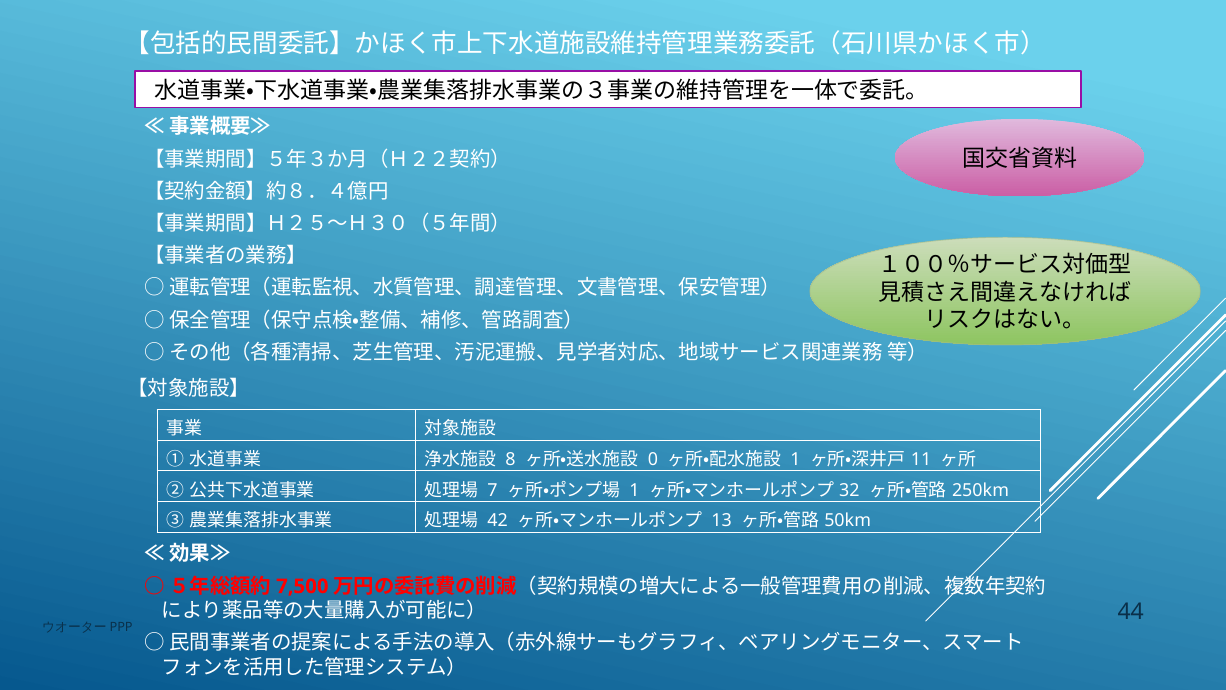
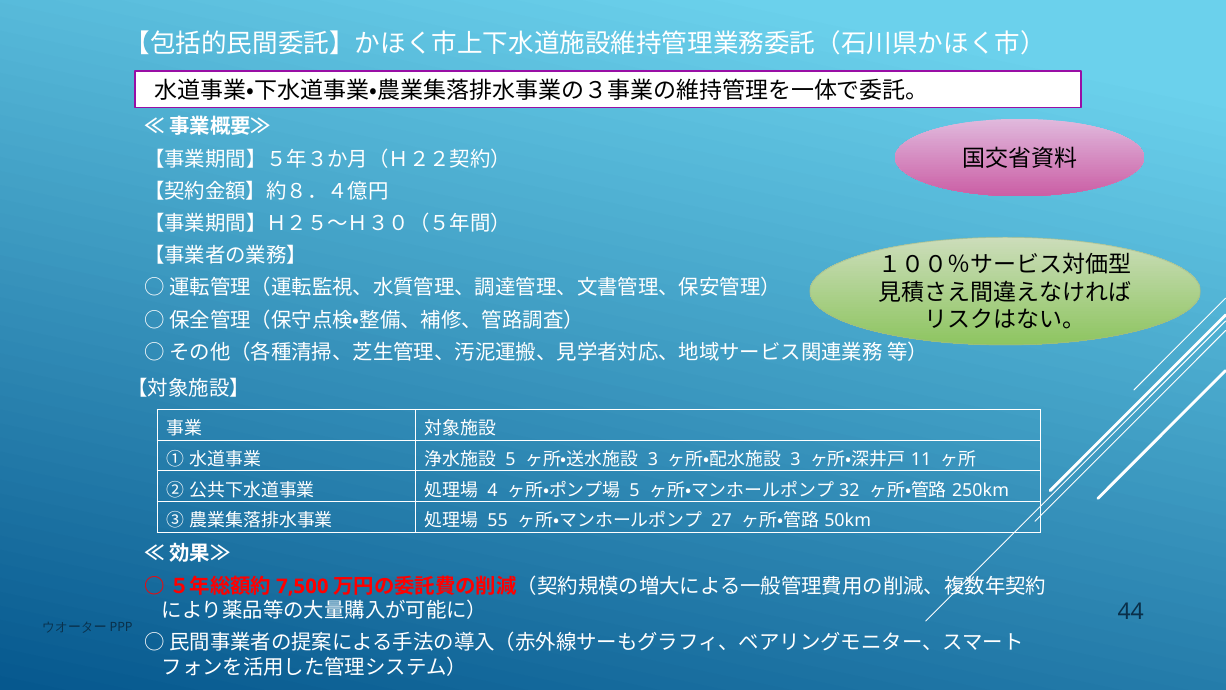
8: 8 -> 5 (510, 459)
0: 0 -> 3 (653, 459)
1: 1 -> 3 (795, 459)
7: 7 -> 4 (493, 490)
1: 1 -> 5 (635, 490)
42: 42 -> 55 (498, 521)
13: 13 -> 27 (722, 521)
